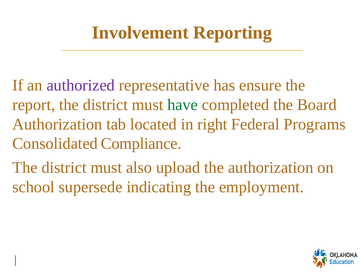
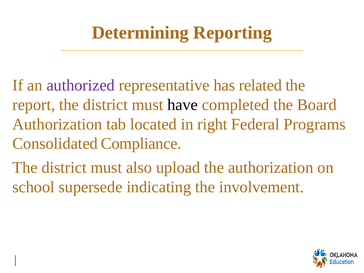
Involvement: Involvement -> Determining (140, 33)
ensure: ensure -> related (260, 85)
have colour: green -> black (183, 105)
employment: employment -> involvement (262, 187)
